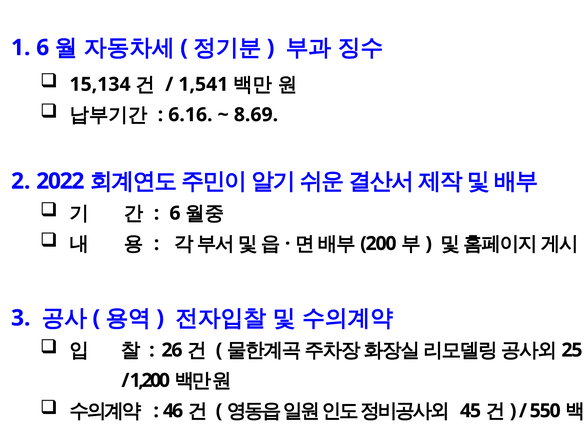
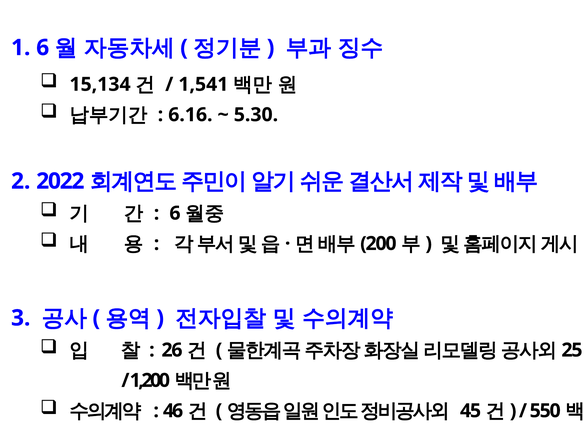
8.69: 8.69 -> 5.30 (256, 115)
